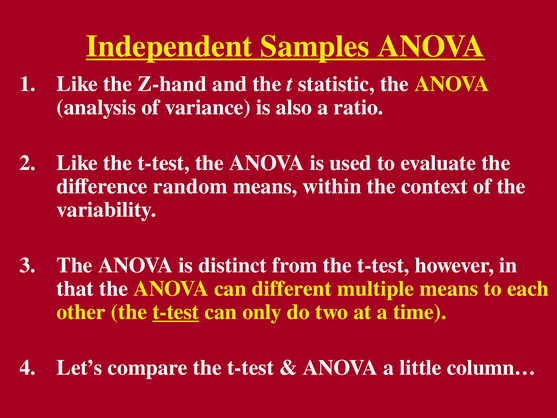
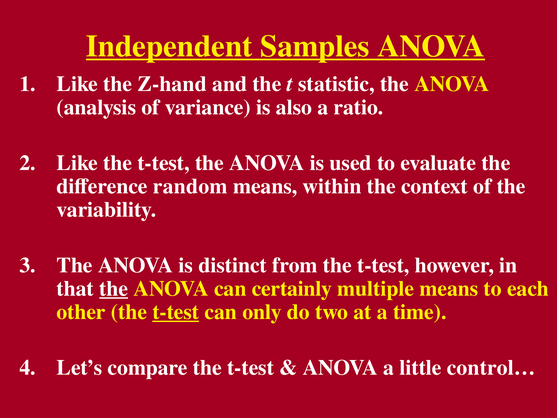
the underline: none -> present (114, 289)
different: different -> certainly (292, 289)
column…: column… -> control… (491, 367)
